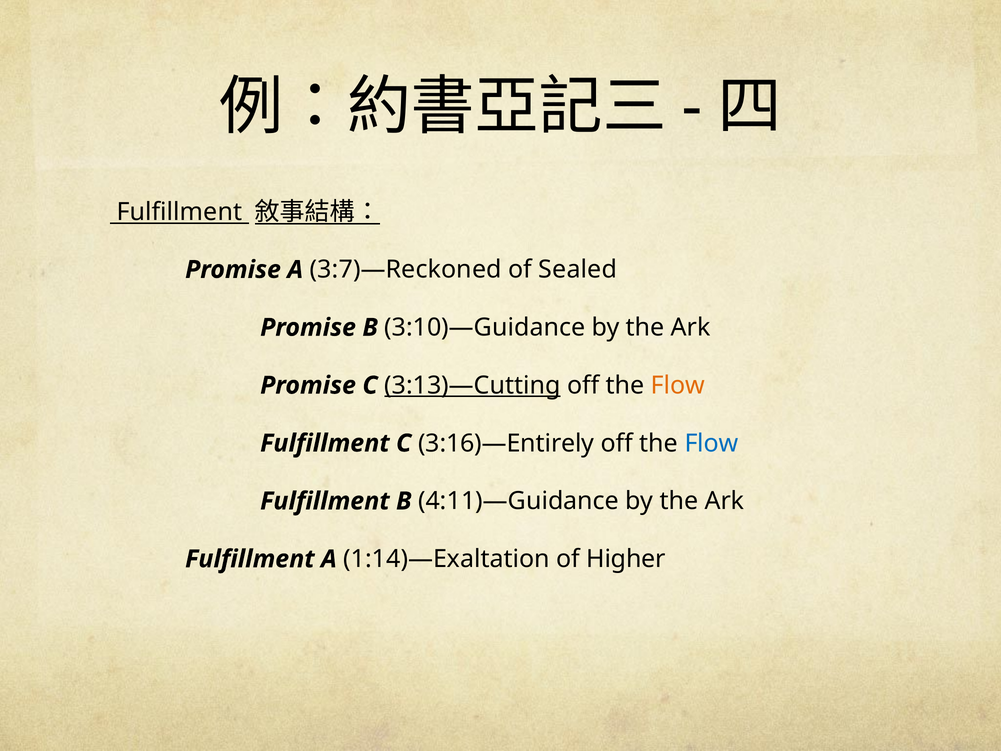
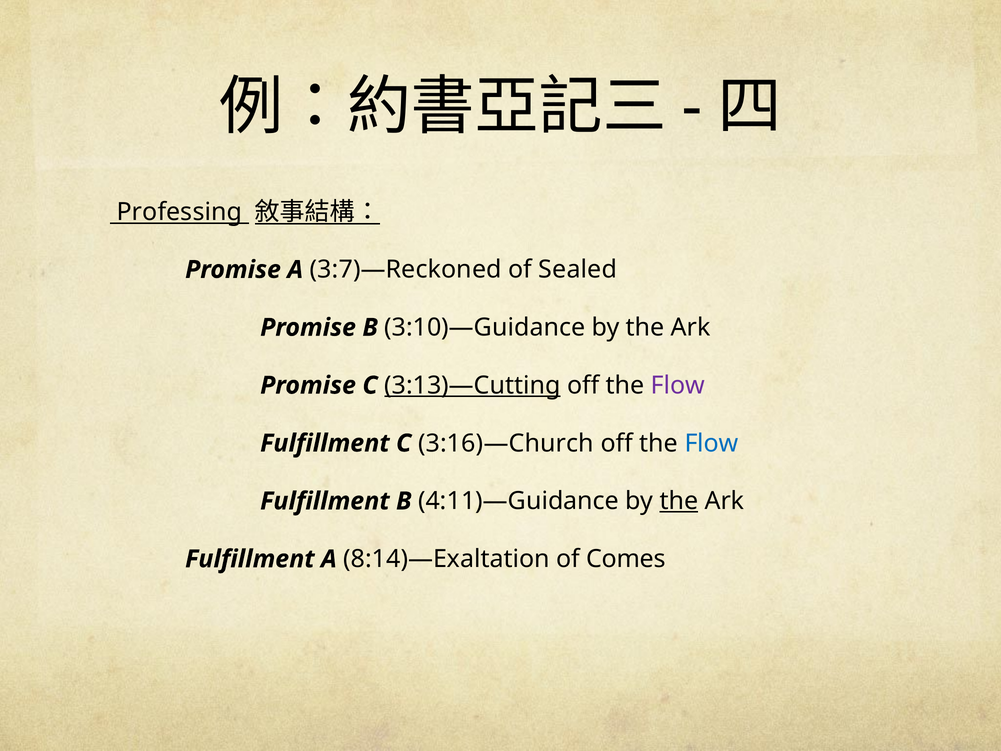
Fulfillment: Fulfillment -> Professing (179, 212)
Flow colour: orange -> purple (678, 385)
3:16)—Entirely: 3:16)—Entirely -> 3:16)—Church (506, 443)
the underline: none -> present (679, 501)
1:14)—Exaltation: 1:14)—Exaltation -> 8:14)—Exaltation (447, 559)
Higher: Higher -> Comes (626, 559)
